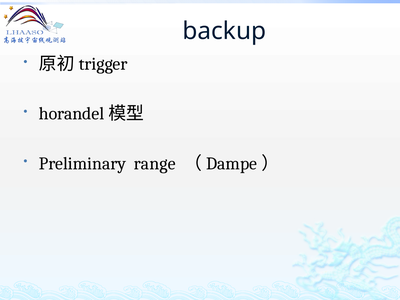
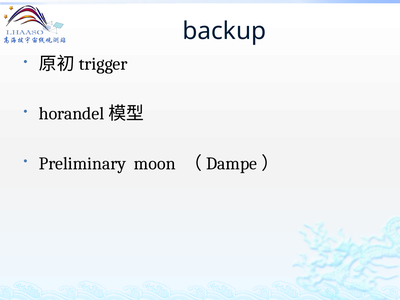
range: range -> moon (155, 163)
